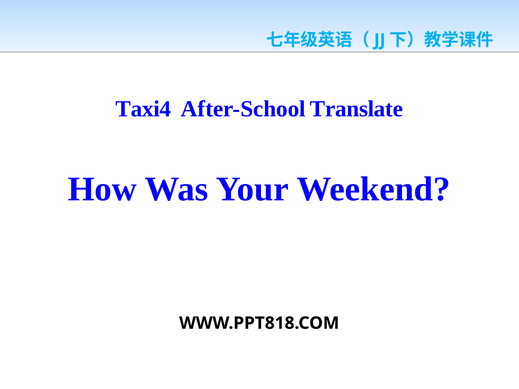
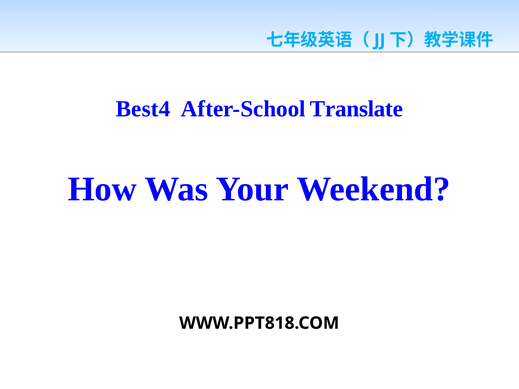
Taxi4: Taxi4 -> Best4 (143, 109)
